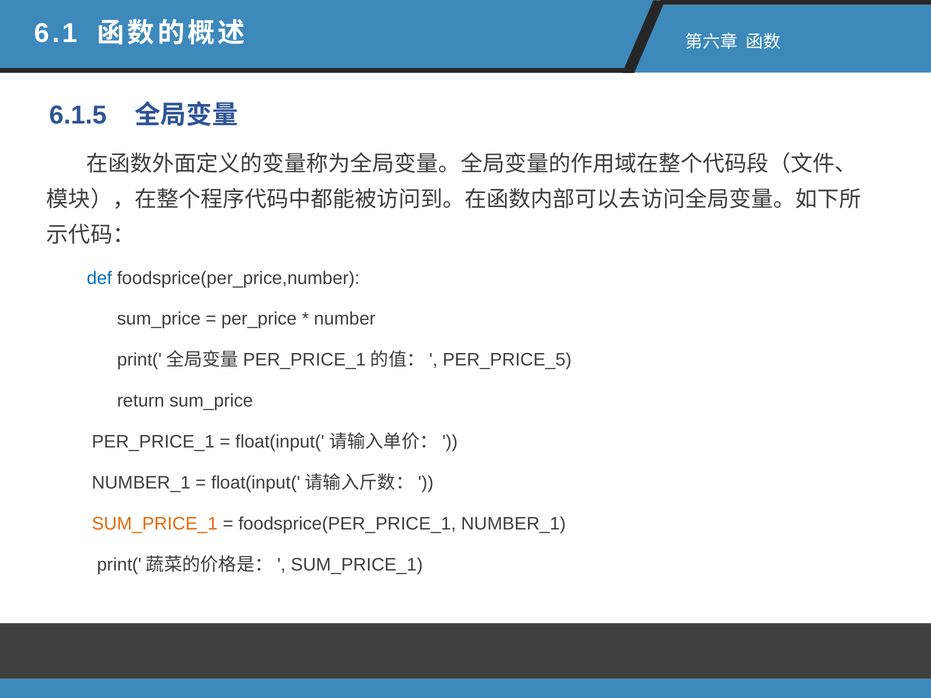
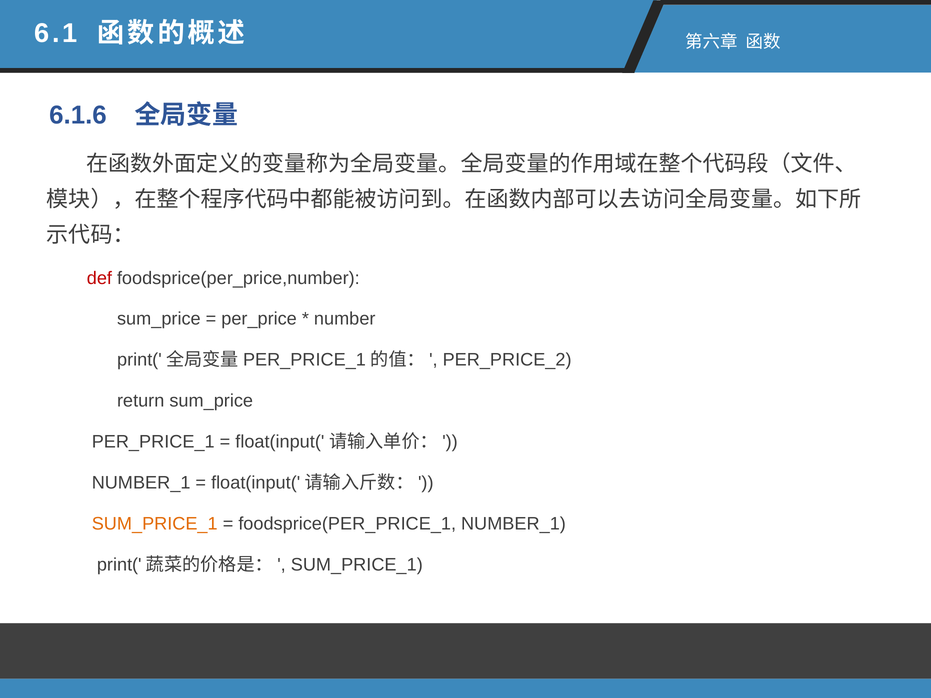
6.1.5: 6.1.5 -> 6.1.6 (78, 115)
def colour: blue -> red (99, 278)
PER_PRICE_5: PER_PRICE_5 -> PER_PRICE_2 (507, 360)
